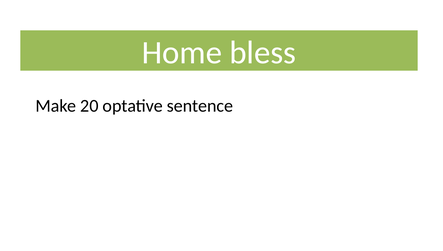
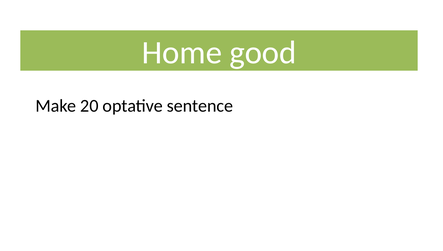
bless: bless -> good (263, 53)
